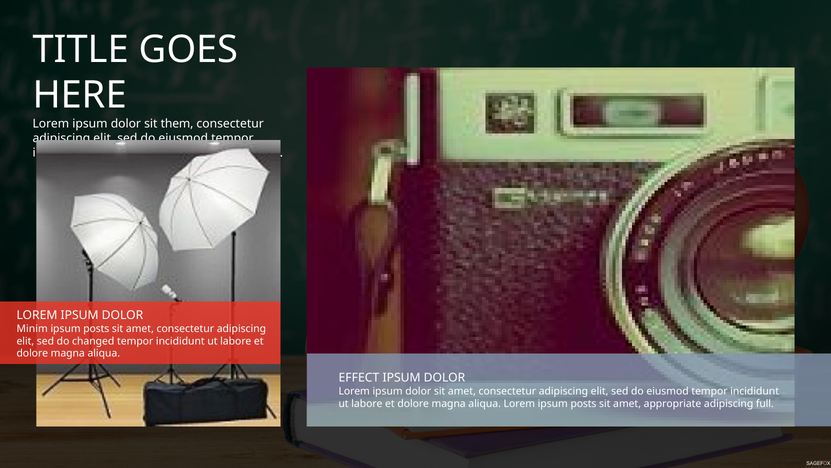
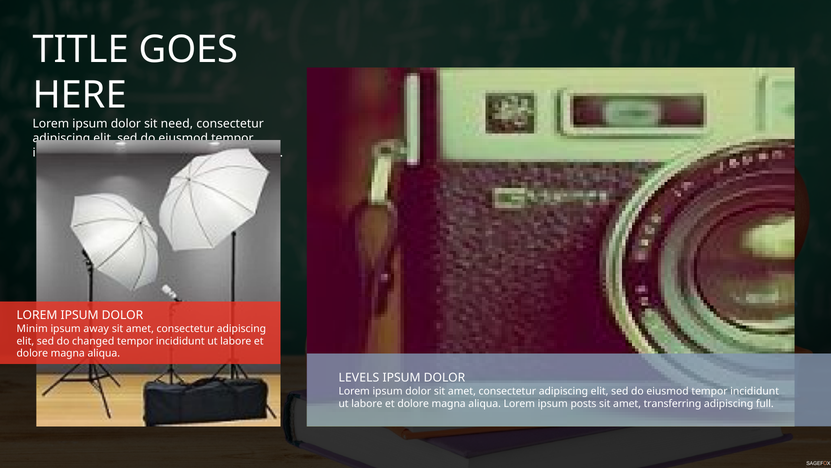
them: them -> need (177, 123)
posts: posts -> away (96, 328)
EFFECT: EFFECT -> LEVELS (359, 377)
appropriate: appropriate -> transferring (673, 403)
